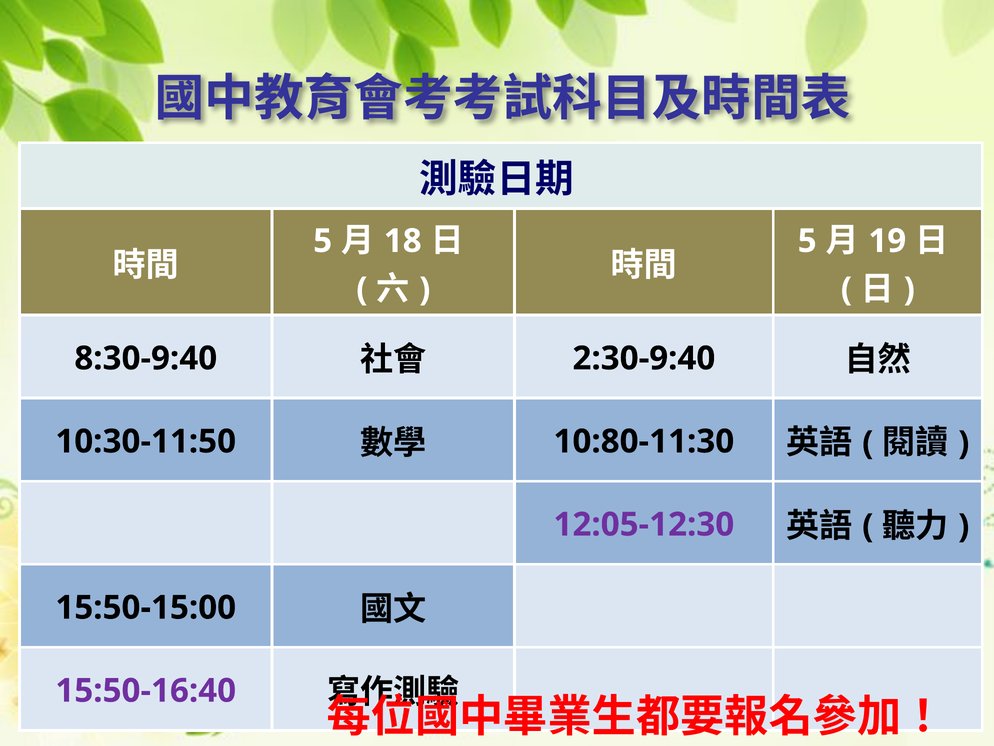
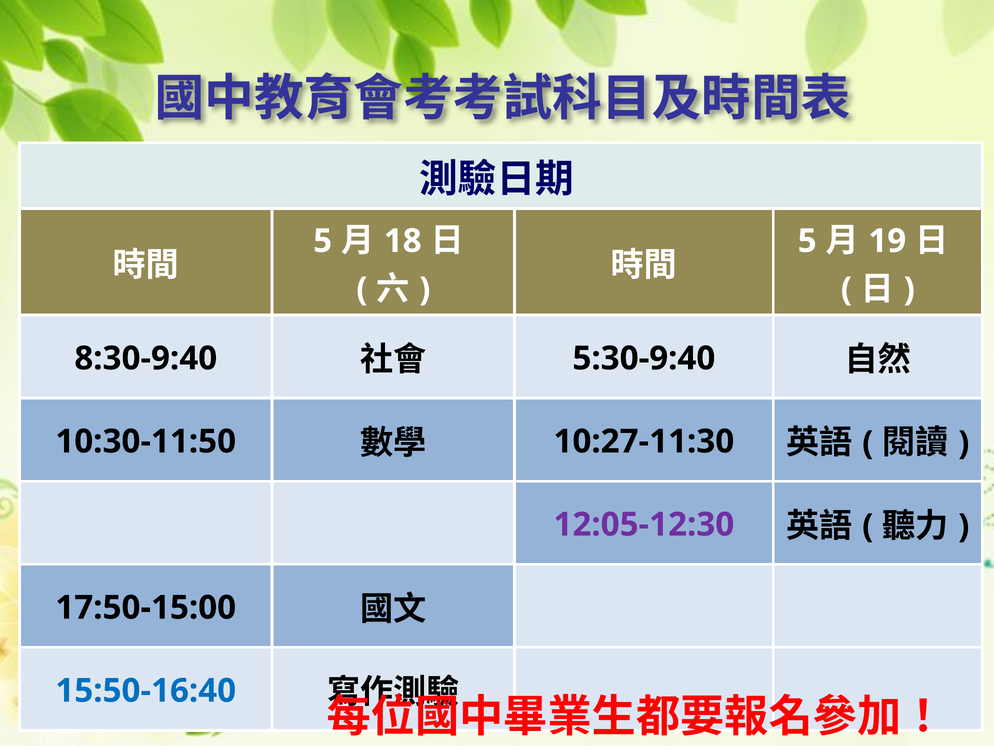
2:30-9:40: 2:30-9:40 -> 5:30-9:40 (644, 358)
10:80-11:30: 10:80-11:30 -> 10:27-11:30 (644, 441)
15:50-15:00: 15:50-15:00 -> 17:50-15:00 (146, 607)
15:50-16:40 colour: purple -> blue (146, 690)
